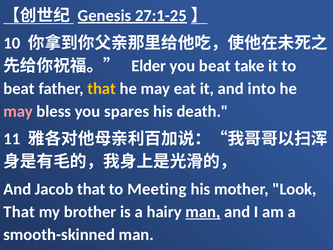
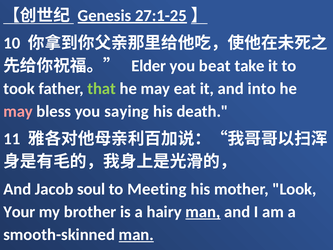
beat: beat -> took (19, 89)
that colour: yellow -> light green (102, 89)
spares: spares -> saying (127, 111)
Jacob that: that -> soul (91, 189)
That: That -> Your (19, 212)
man underline: none -> present (136, 234)
